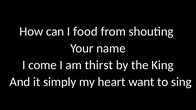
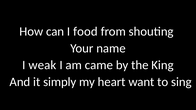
come: come -> weak (42, 65)
thirst: thirst -> came (99, 65)
